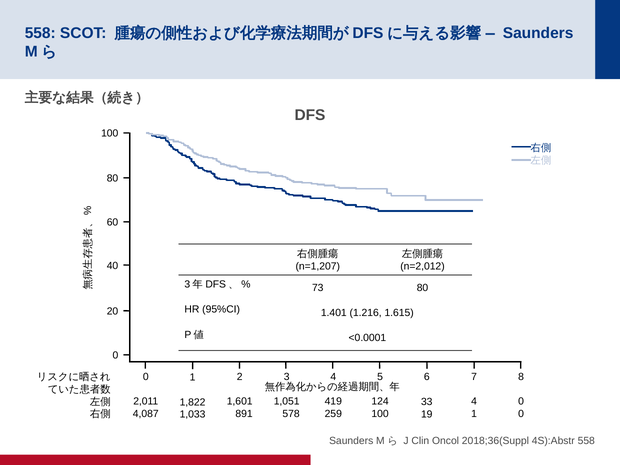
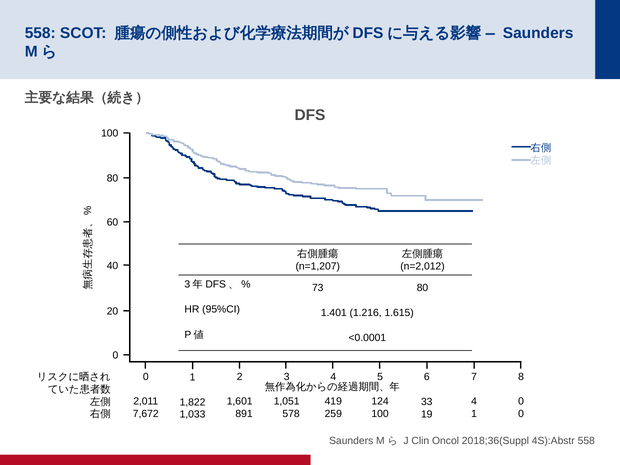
4,087: 4,087 -> 7,672 (146, 414)
